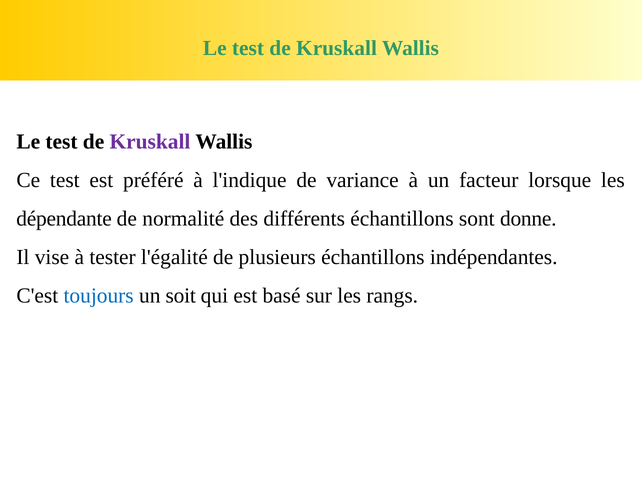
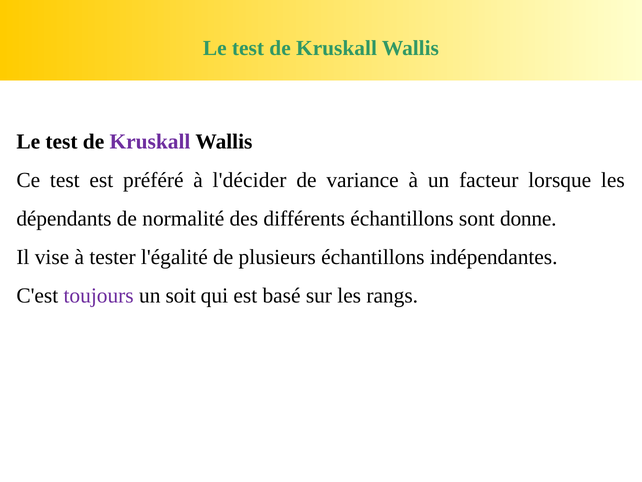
l'indique: l'indique -> l'décider (249, 180)
dépendante: dépendante -> dépendants (64, 219)
toujours colour: blue -> purple (99, 296)
